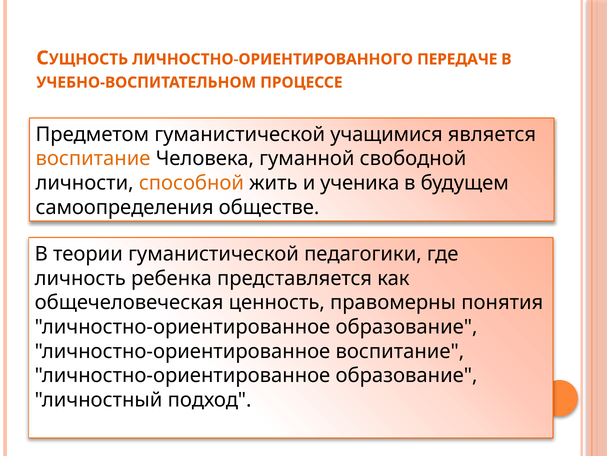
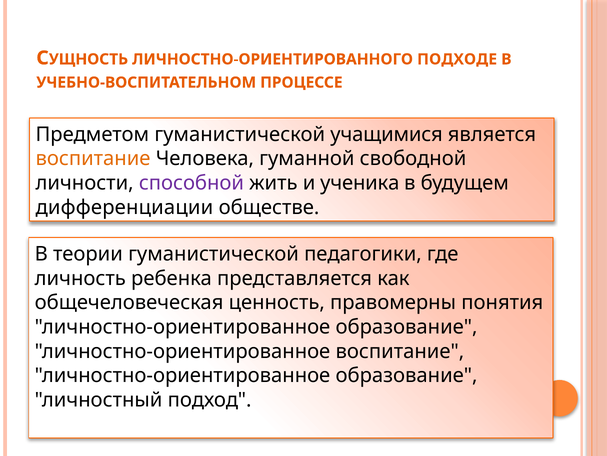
ПЕРЕДАЧЕ: ПЕРЕДАЧЕ -> ПОДХОДЕ (457, 59)
способной colour: orange -> purple (191, 183)
самоопределения: самоопределения -> дифференциации (124, 207)
